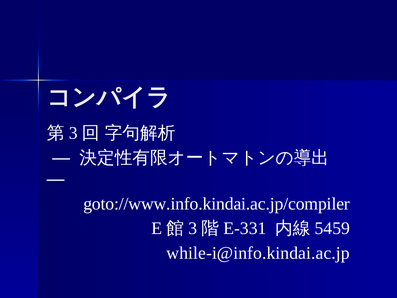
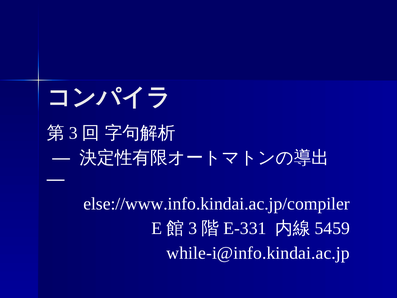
goto://www.info.kindai.ac.jp/compiler: goto://www.info.kindai.ac.jp/compiler -> else://www.info.kindai.ac.jp/compiler (217, 204)
